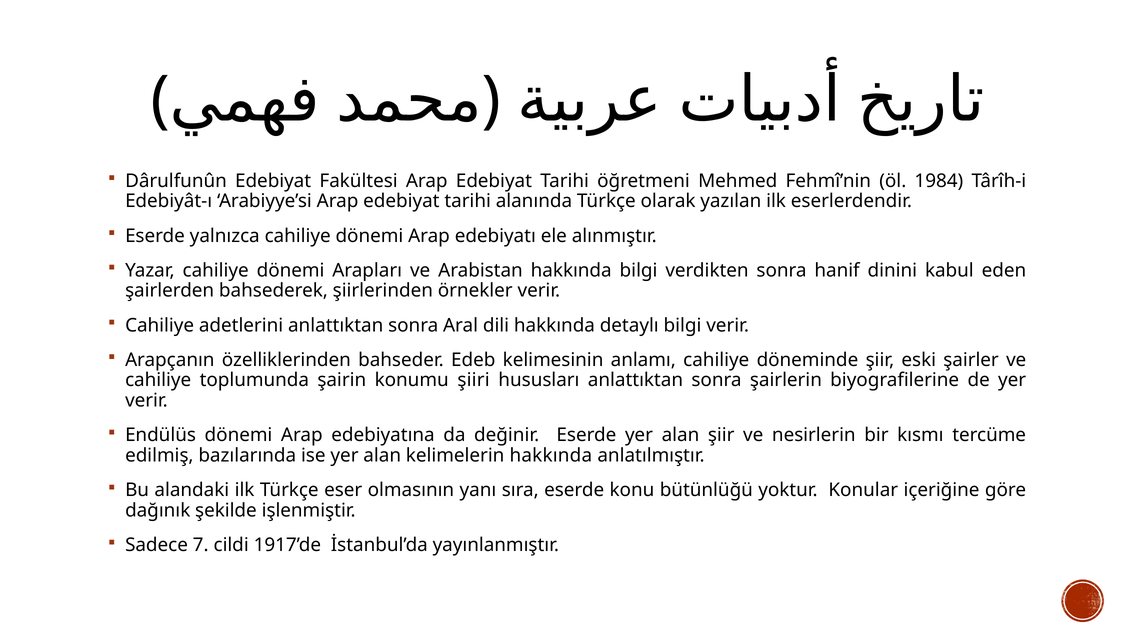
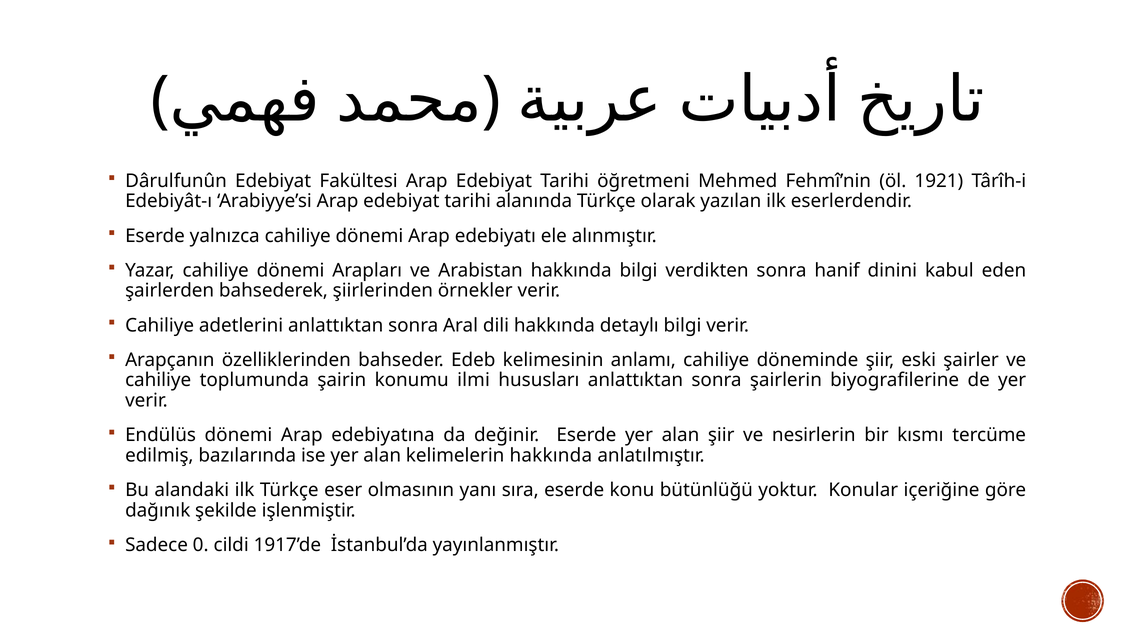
1984: 1984 -> 1921 (939, 181)
şiiri: şiiri -> ilmi (474, 381)
7: 7 -> 0 (201, 545)
